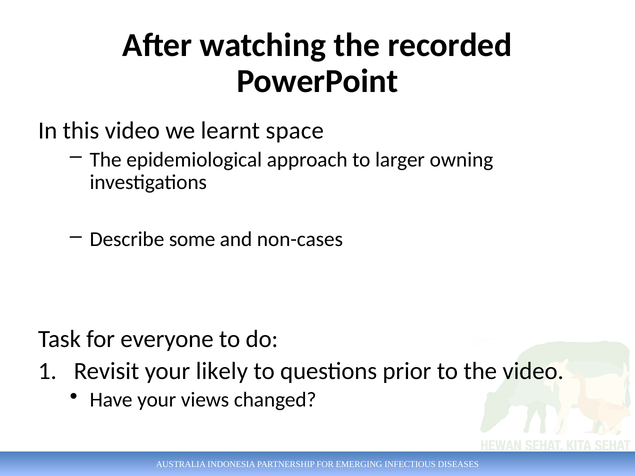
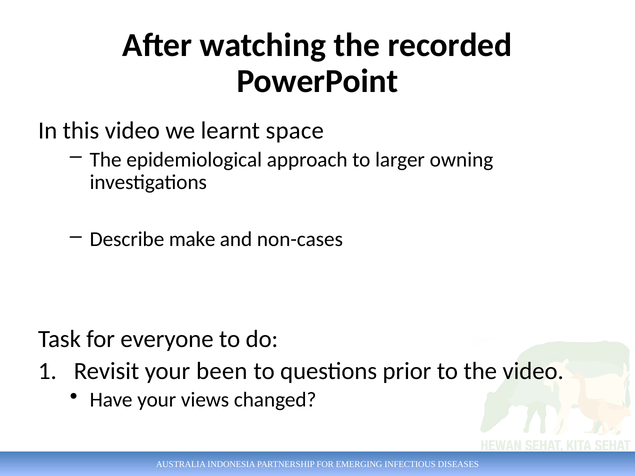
some: some -> make (192, 240)
likely: likely -> been (222, 371)
